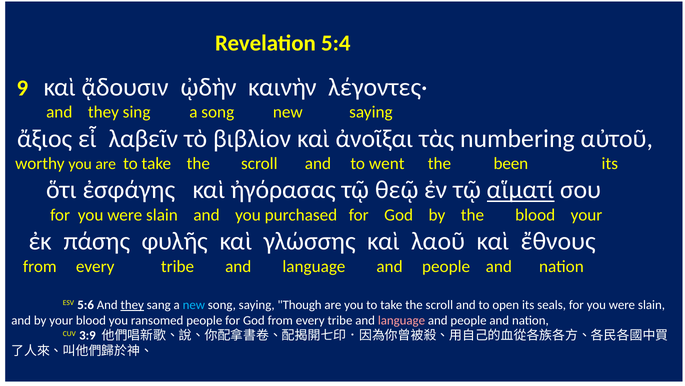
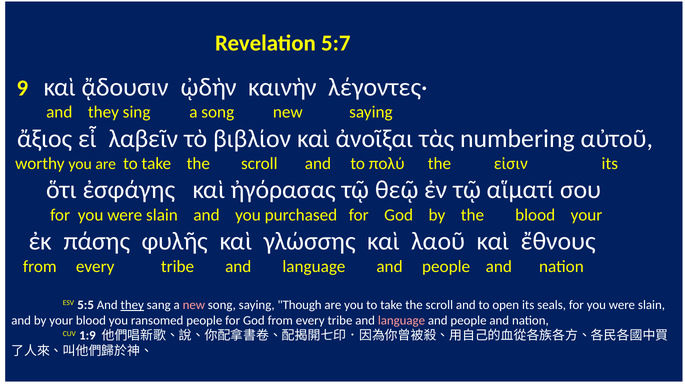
5:4: 5:4 -> 5:7 (336, 43)
went: went -> πολύ (387, 164)
been: been -> εἰσιν (511, 164)
αἵματί underline: present -> none (521, 190)
5:6: 5:6 -> 5:5 (86, 305)
new colour: light blue -> pink (194, 305)
3:9: 3:9 -> 1:9 (87, 336)
